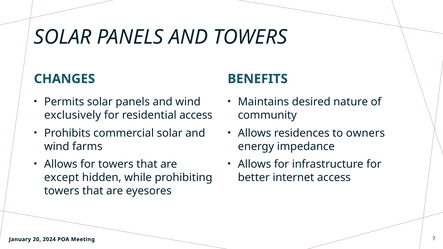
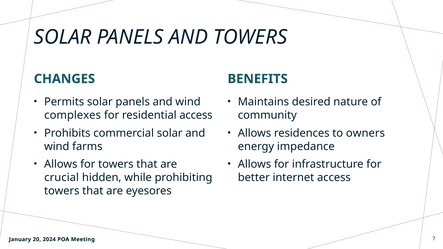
exclusively: exclusively -> complexes (73, 115)
except: except -> crucial (62, 178)
